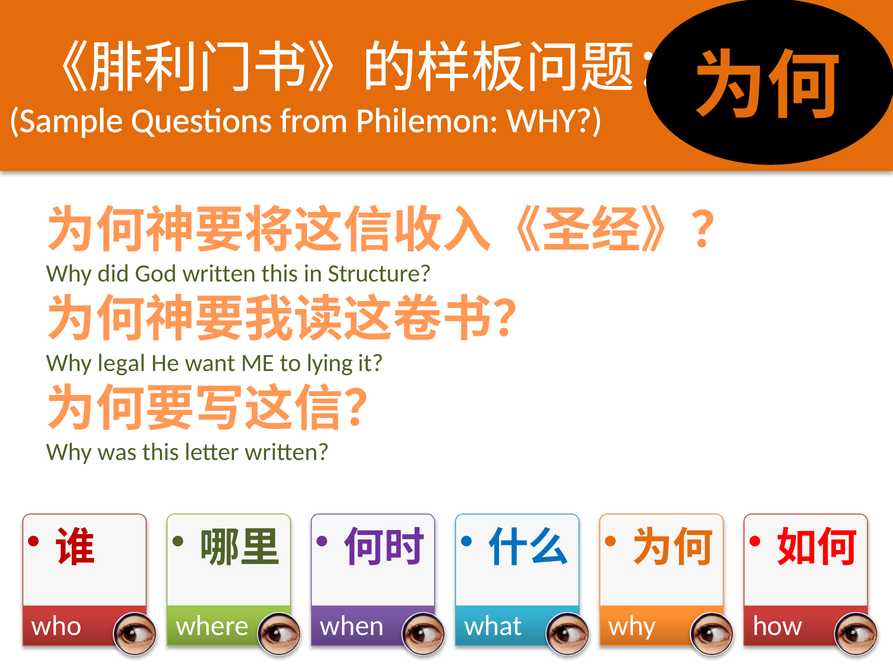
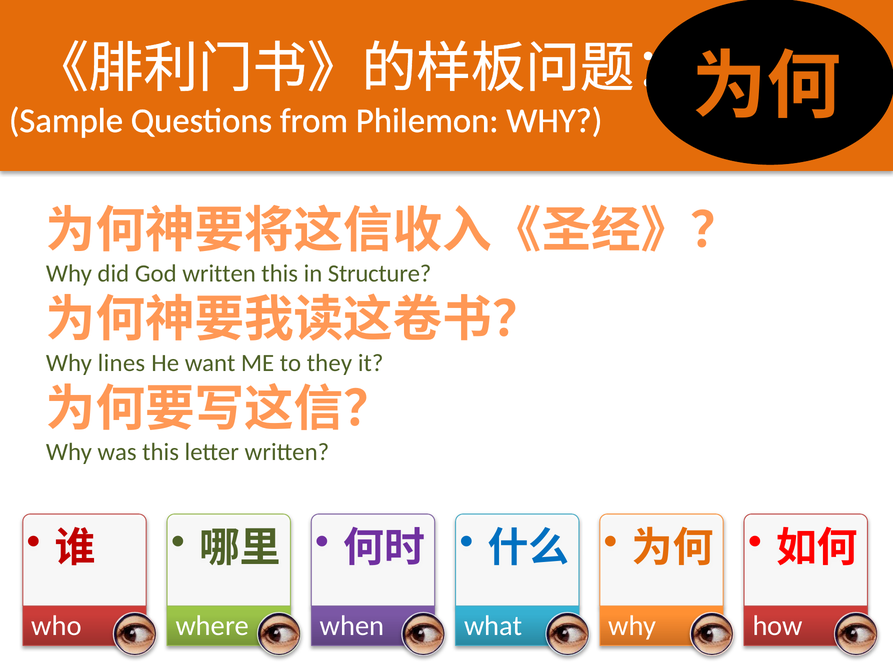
legal: legal -> lines (121, 363)
lying: lying -> they (329, 363)
